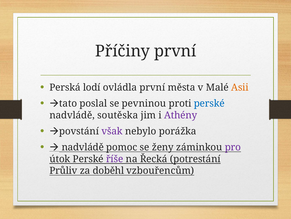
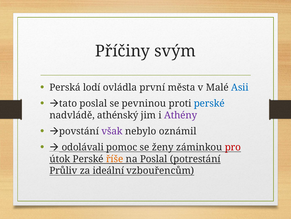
Příčiny první: první -> svým (175, 51)
Asii colour: orange -> blue (240, 87)
soutěska: soutěska -> athénský (118, 115)
porážka: porážka -> oznámil (178, 131)
nadvládě: nadvládě -> odolávali (83, 147)
pro colour: purple -> red (233, 147)
říše colour: purple -> orange (115, 158)
na Řecká: Řecká -> Poslal (154, 158)
doběhl: doběhl -> ideální (108, 170)
